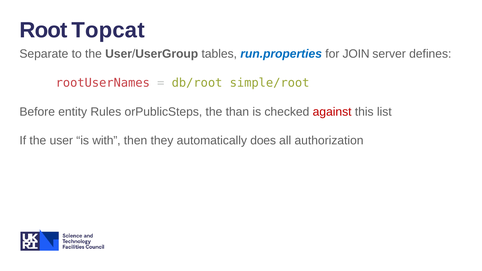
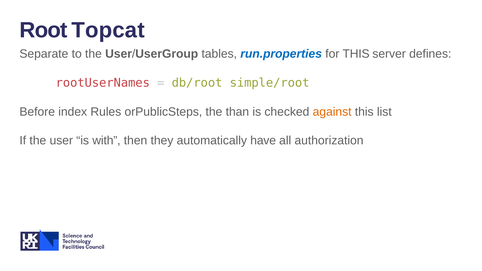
for JOIN: JOIN -> THIS (356, 54)
entity: entity -> index (73, 112)
against colour: red -> orange (332, 112)
does: does -> have (263, 141)
